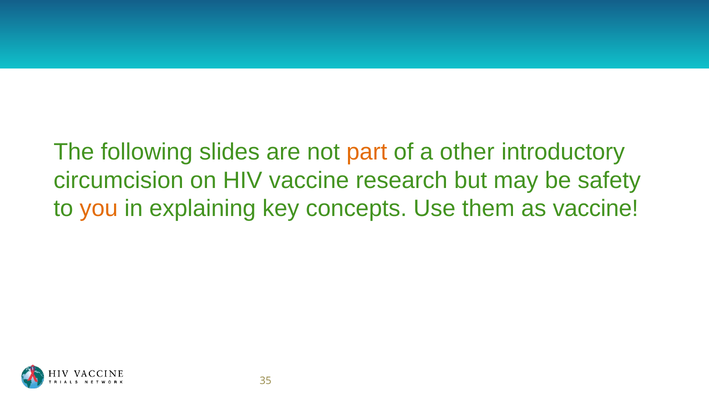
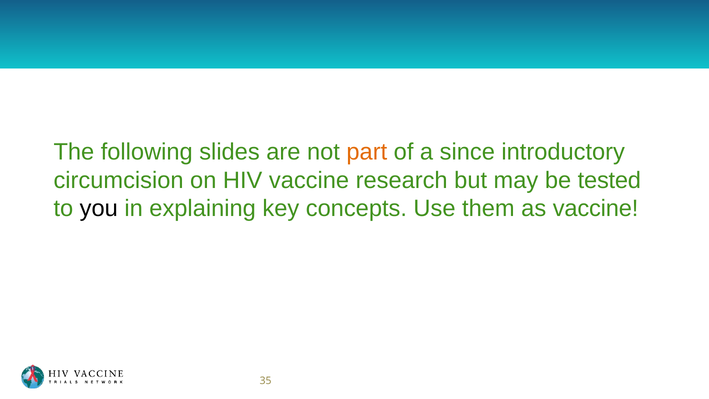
other: other -> since (467, 152)
safety: safety -> tested (609, 180)
you colour: orange -> black (99, 209)
